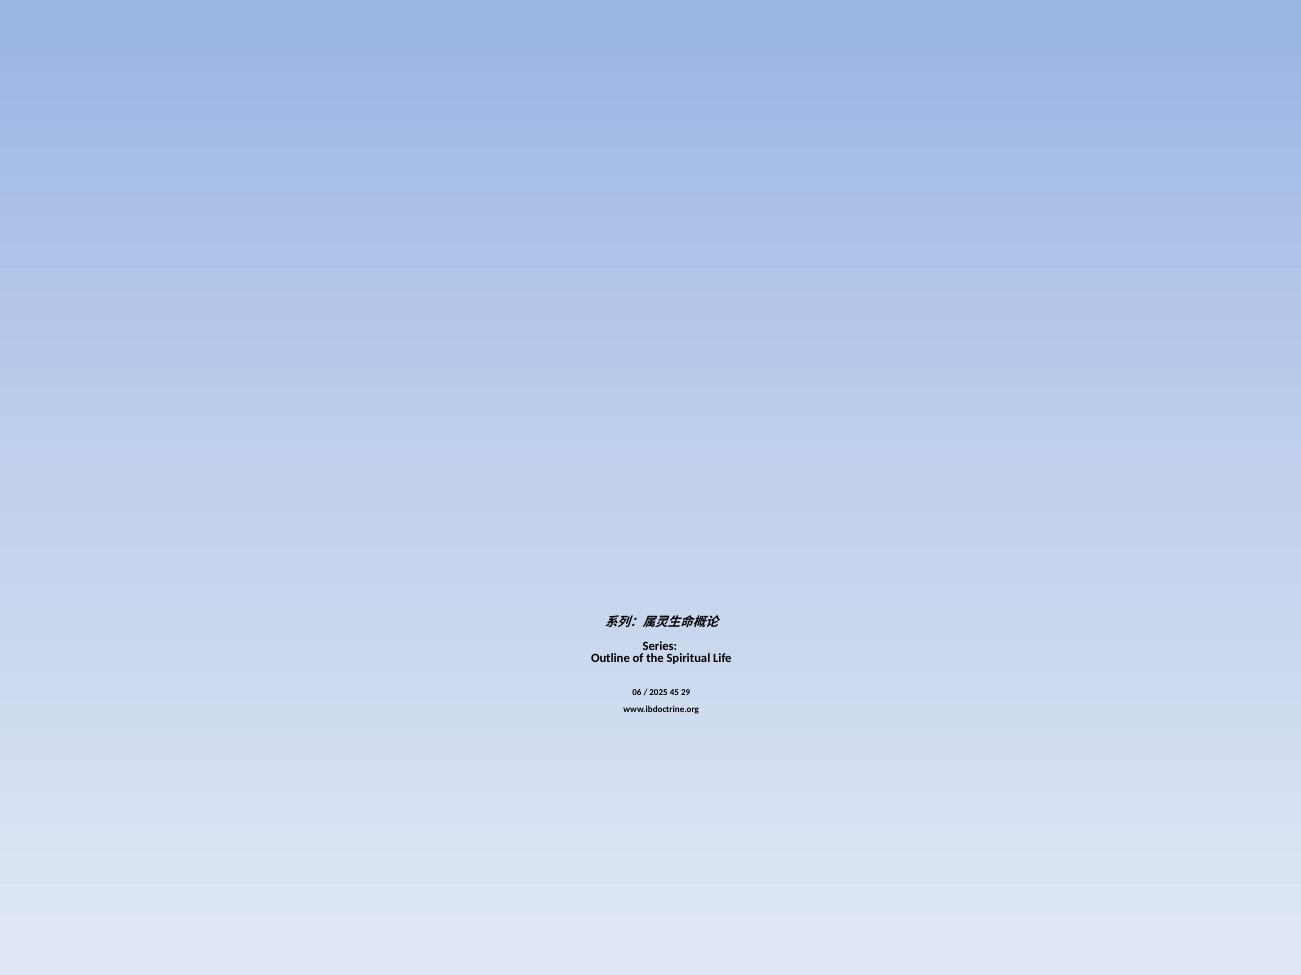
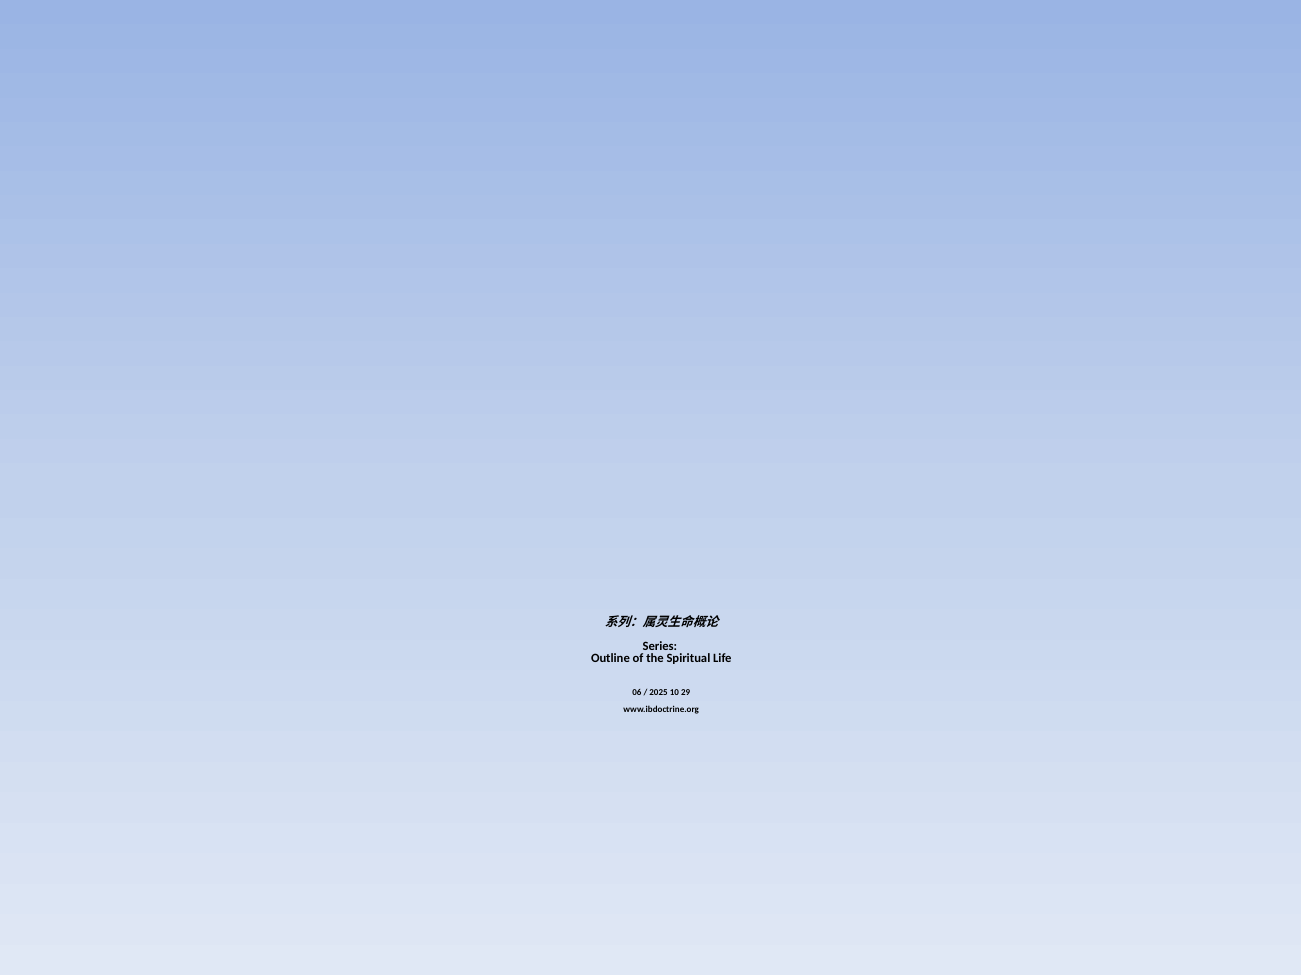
45: 45 -> 10 (674, 693)
